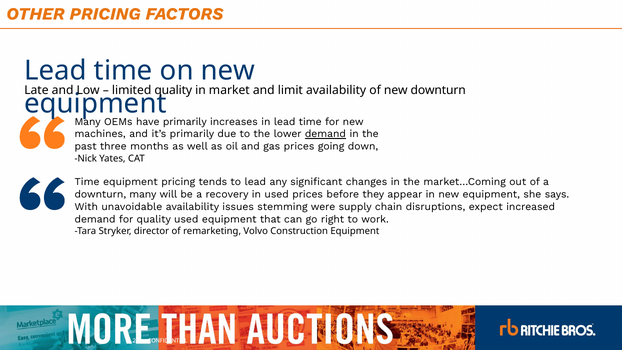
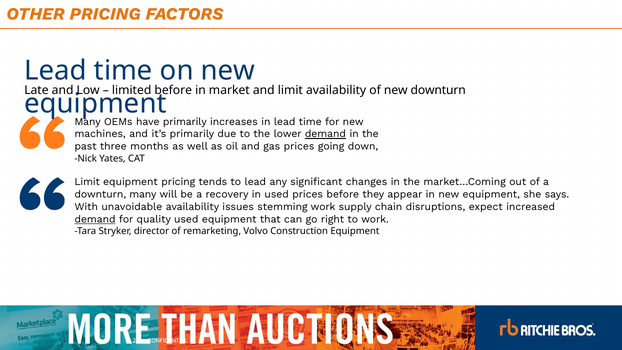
limited quality: quality -> before (173, 90)
Time: Time -> Limit (87, 182)
stemming were: were -> work (323, 207)
demand underline: none -> present (95, 219)
